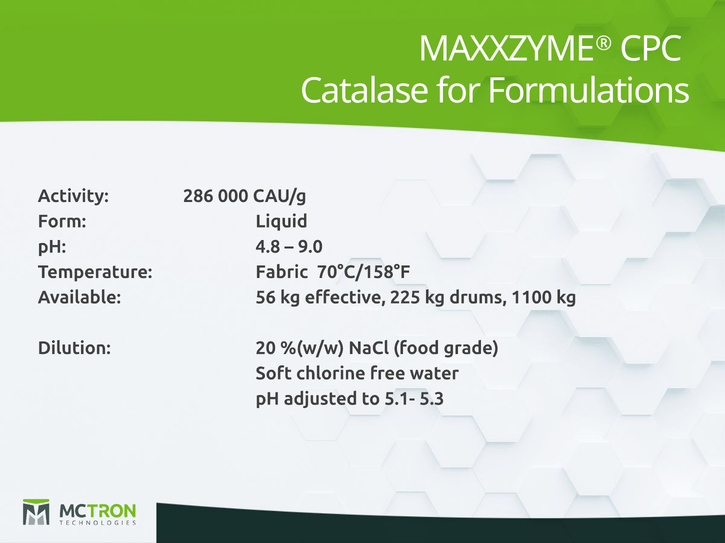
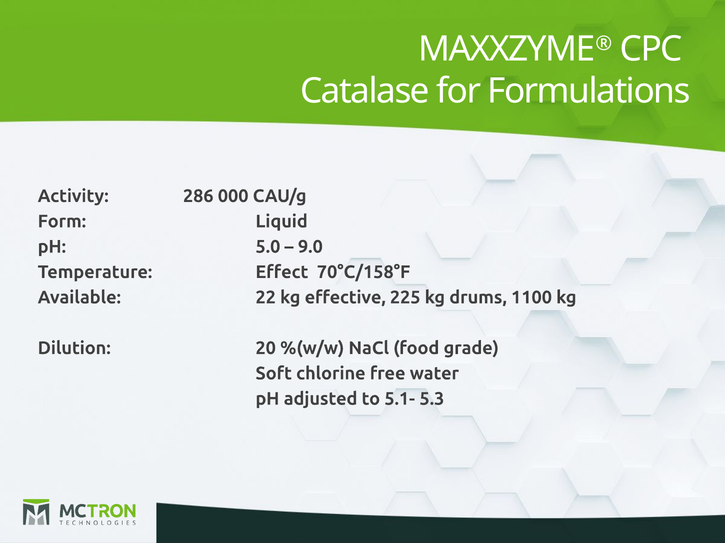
4.8: 4.8 -> 5.0 (268, 247)
Fabric: Fabric -> Effect (282, 272)
56: 56 -> 22 (266, 298)
